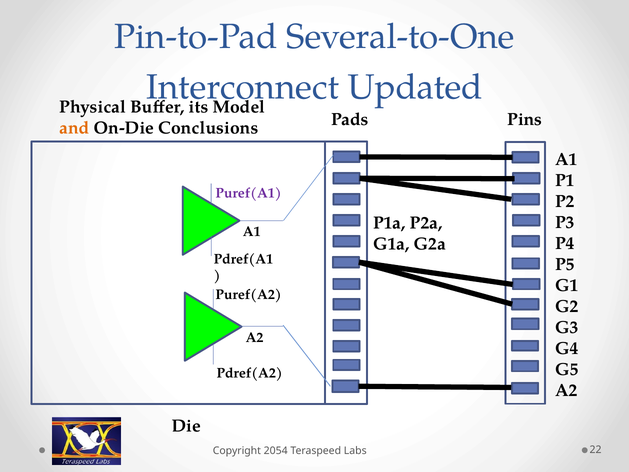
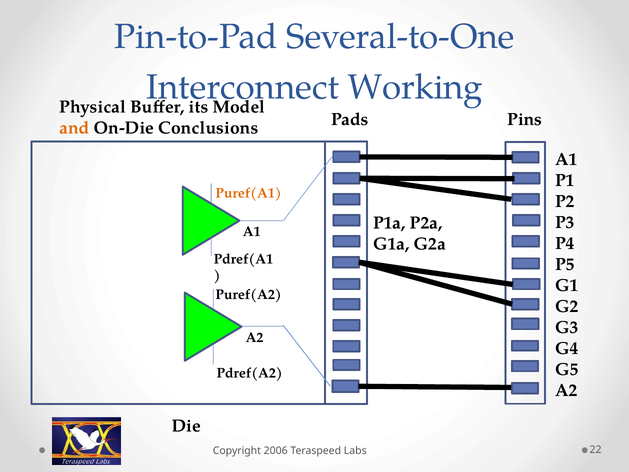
Updated: Updated -> Working (415, 87)
Puref(A1 colour: purple -> orange (249, 193)
2054: 2054 -> 2006 (276, 450)
